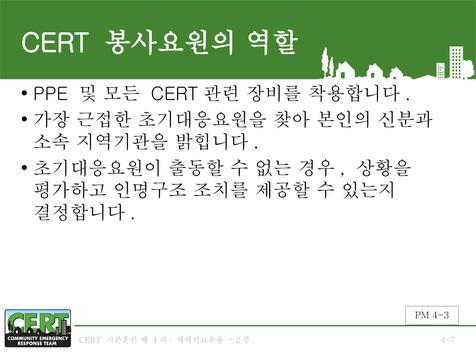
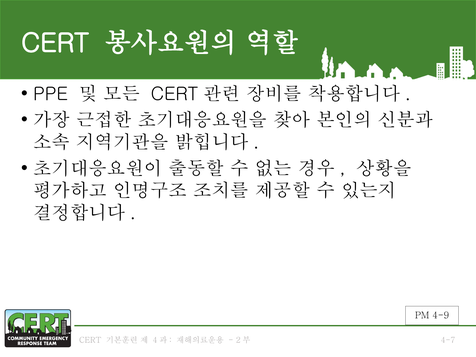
4-3: 4-3 -> 4-9 (441, 315)
